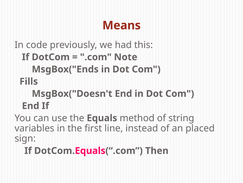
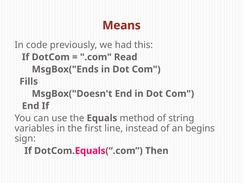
Note: Note -> Read (126, 57)
placed: placed -> begins (200, 128)
